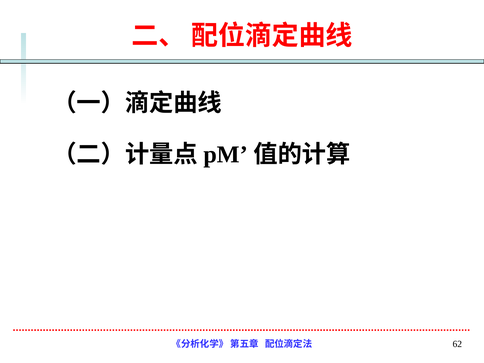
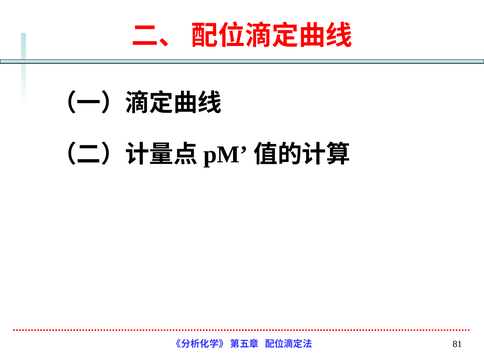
62: 62 -> 81 (457, 344)
